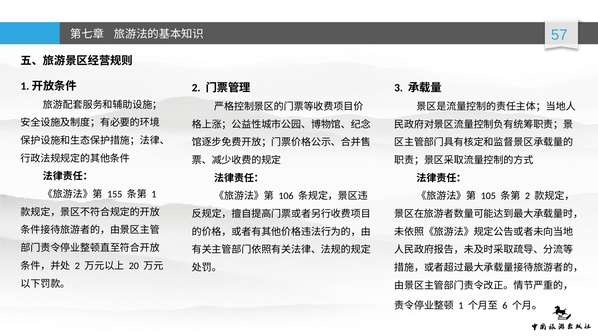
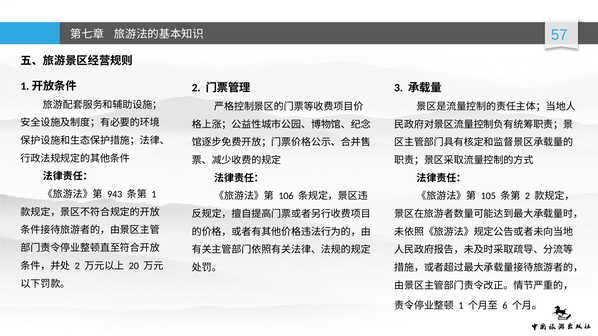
155: 155 -> 943 (115, 194)
